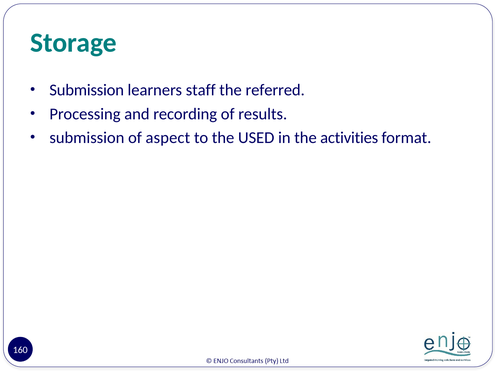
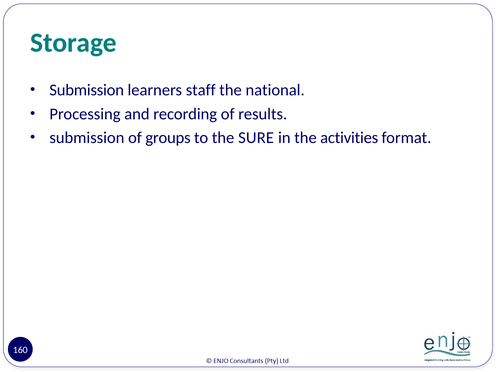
referred: referred -> national (275, 90)
aspect: aspect -> groups (168, 138)
USED: USED -> SURE (256, 138)
